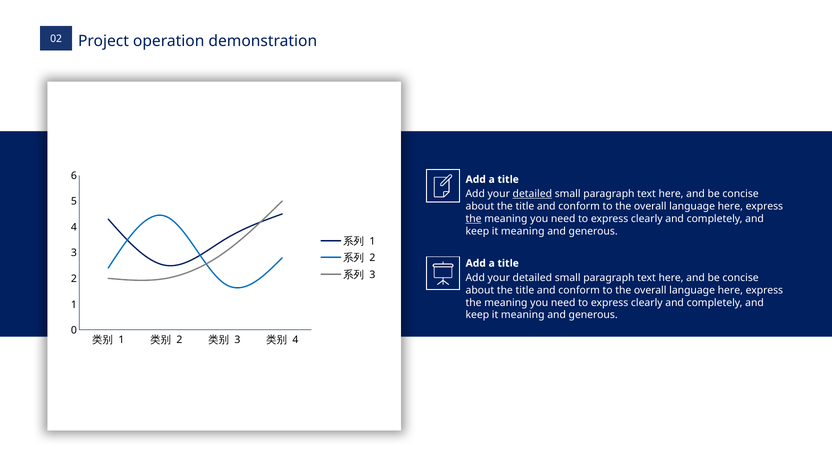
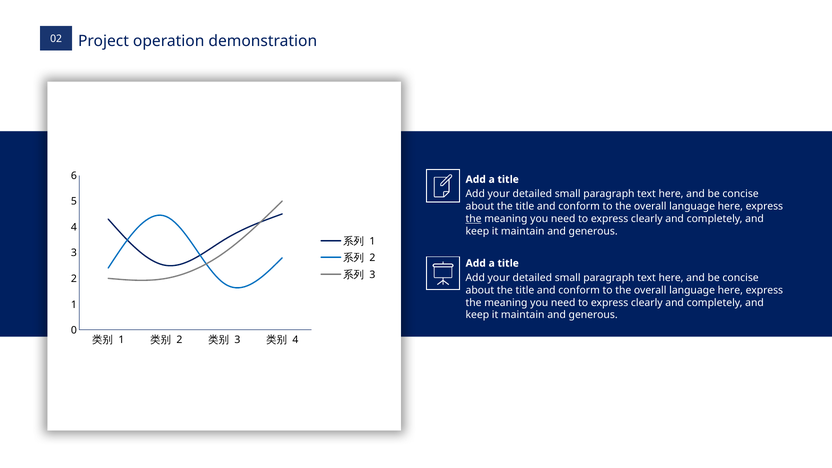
detailed underline: present -> none (532, 194)
meaning: meaning -> maintain (523, 231)
meaning: meaning -> maintain (523, 315)
